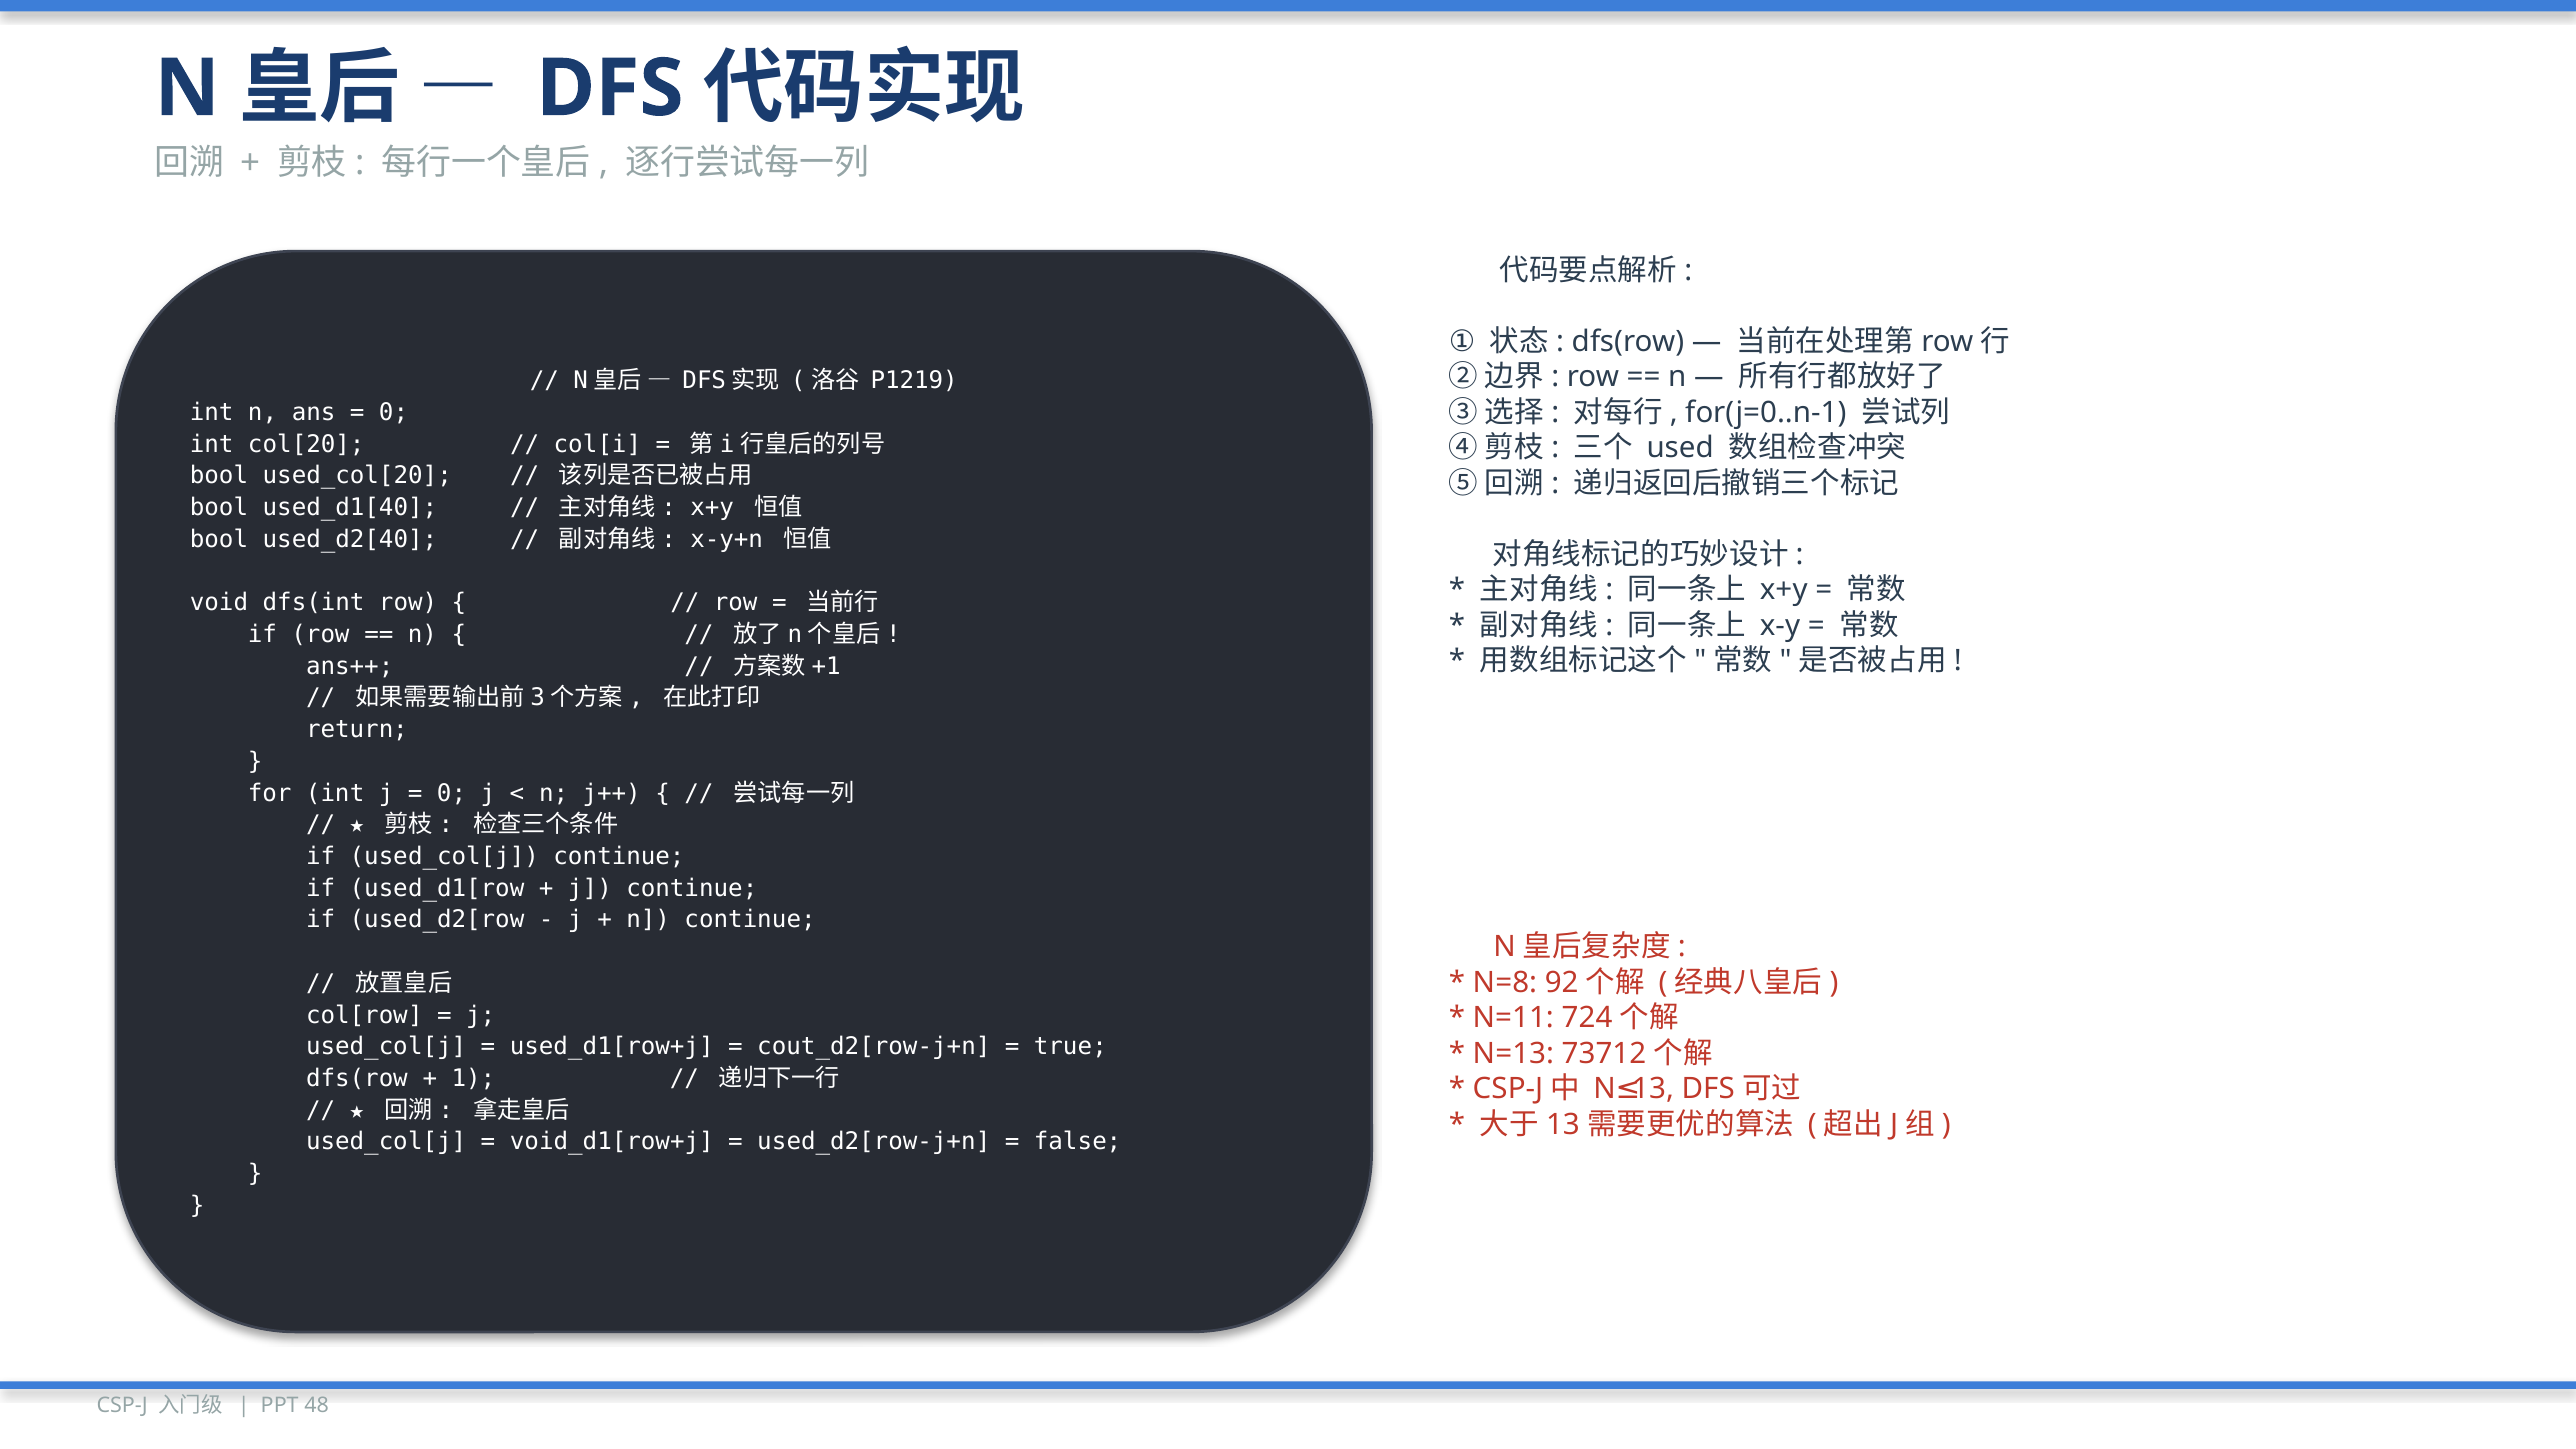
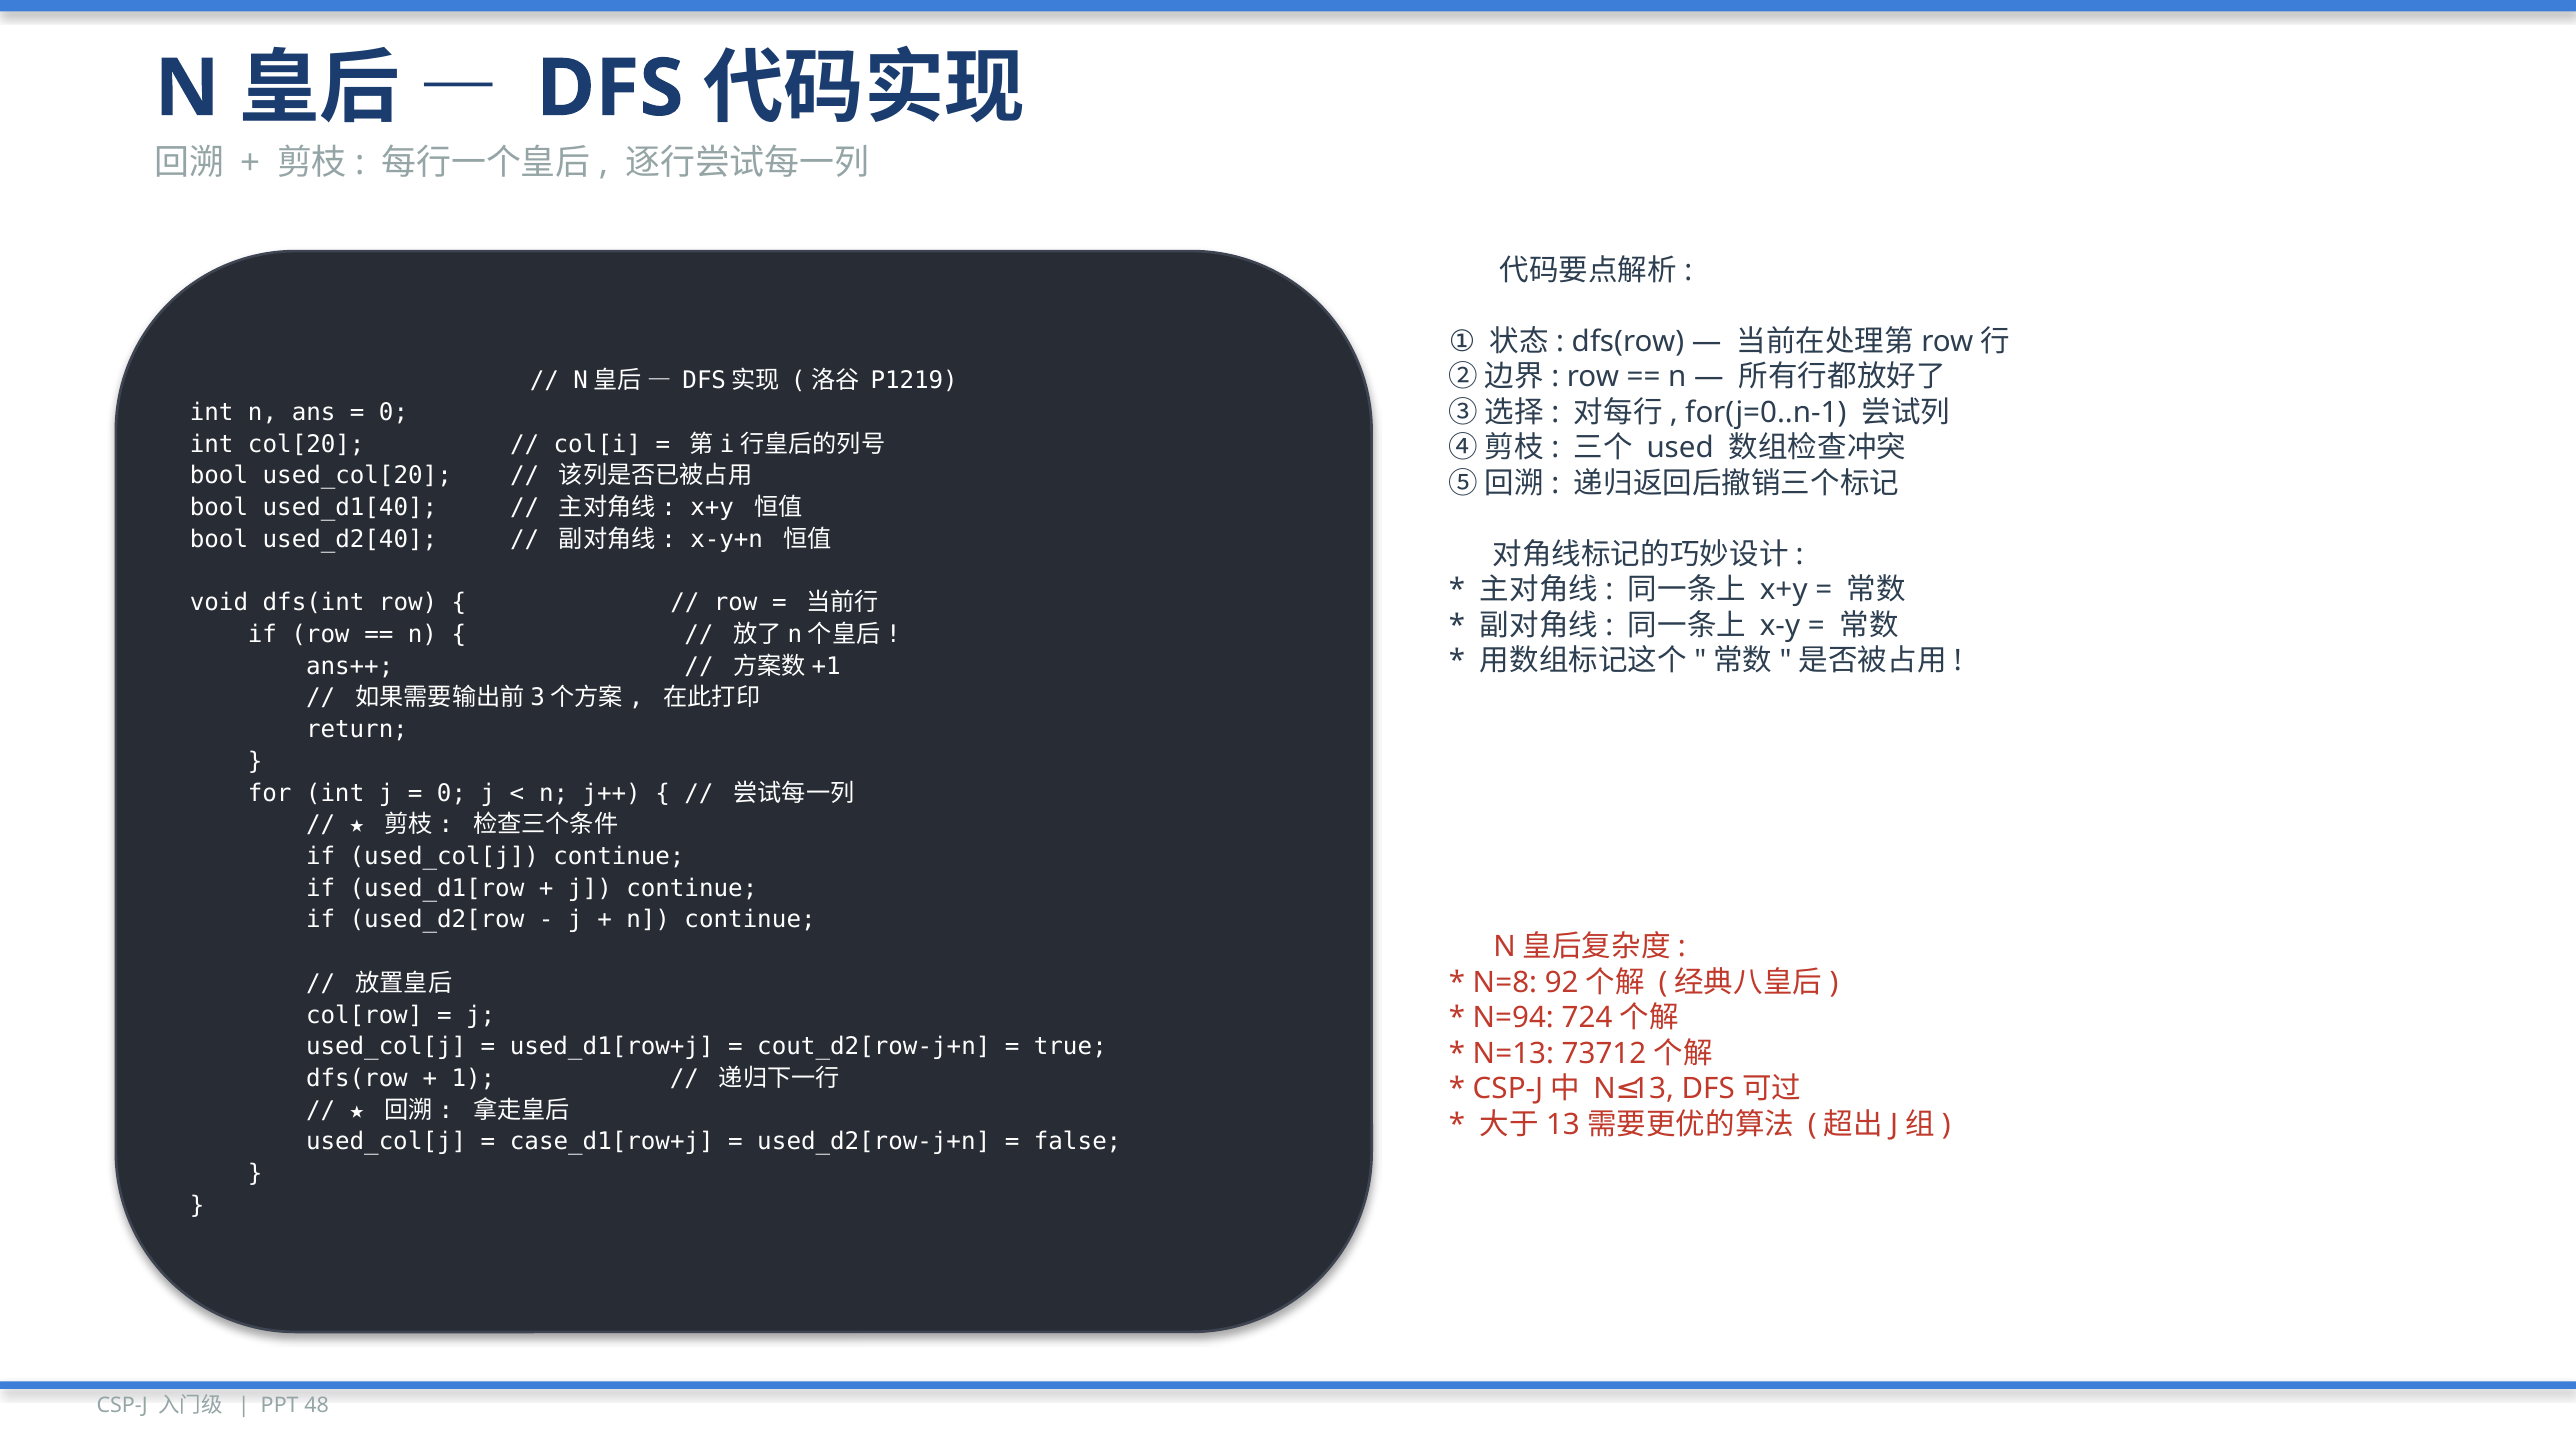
N=11: N=11 -> N=94 (1513, 1018)
void_d1[row+j: void_d1[row+j -> case_d1[row+j (612, 1142)
